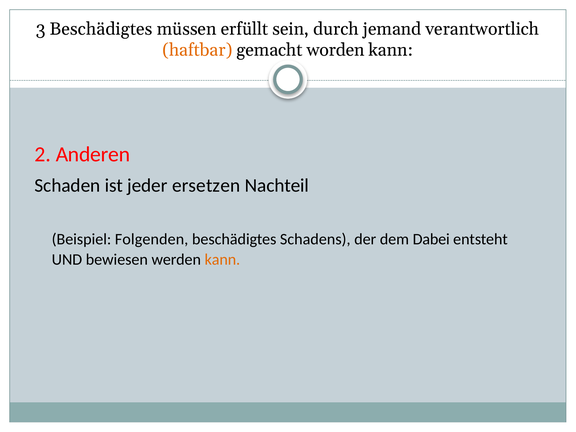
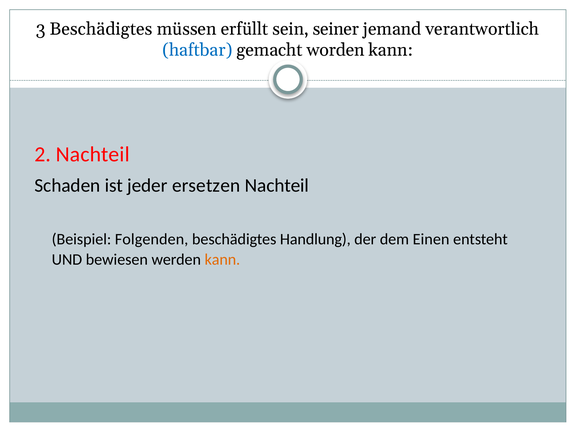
durch: durch -> seiner (336, 29)
haftbar colour: orange -> blue (197, 50)
2 Anderen: Anderen -> Nachteil (93, 154)
Schadens: Schadens -> Handlung (315, 239)
Dabei: Dabei -> Einen (431, 239)
